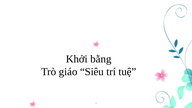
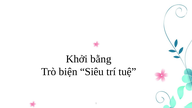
giáo: giáo -> biện (68, 72)
